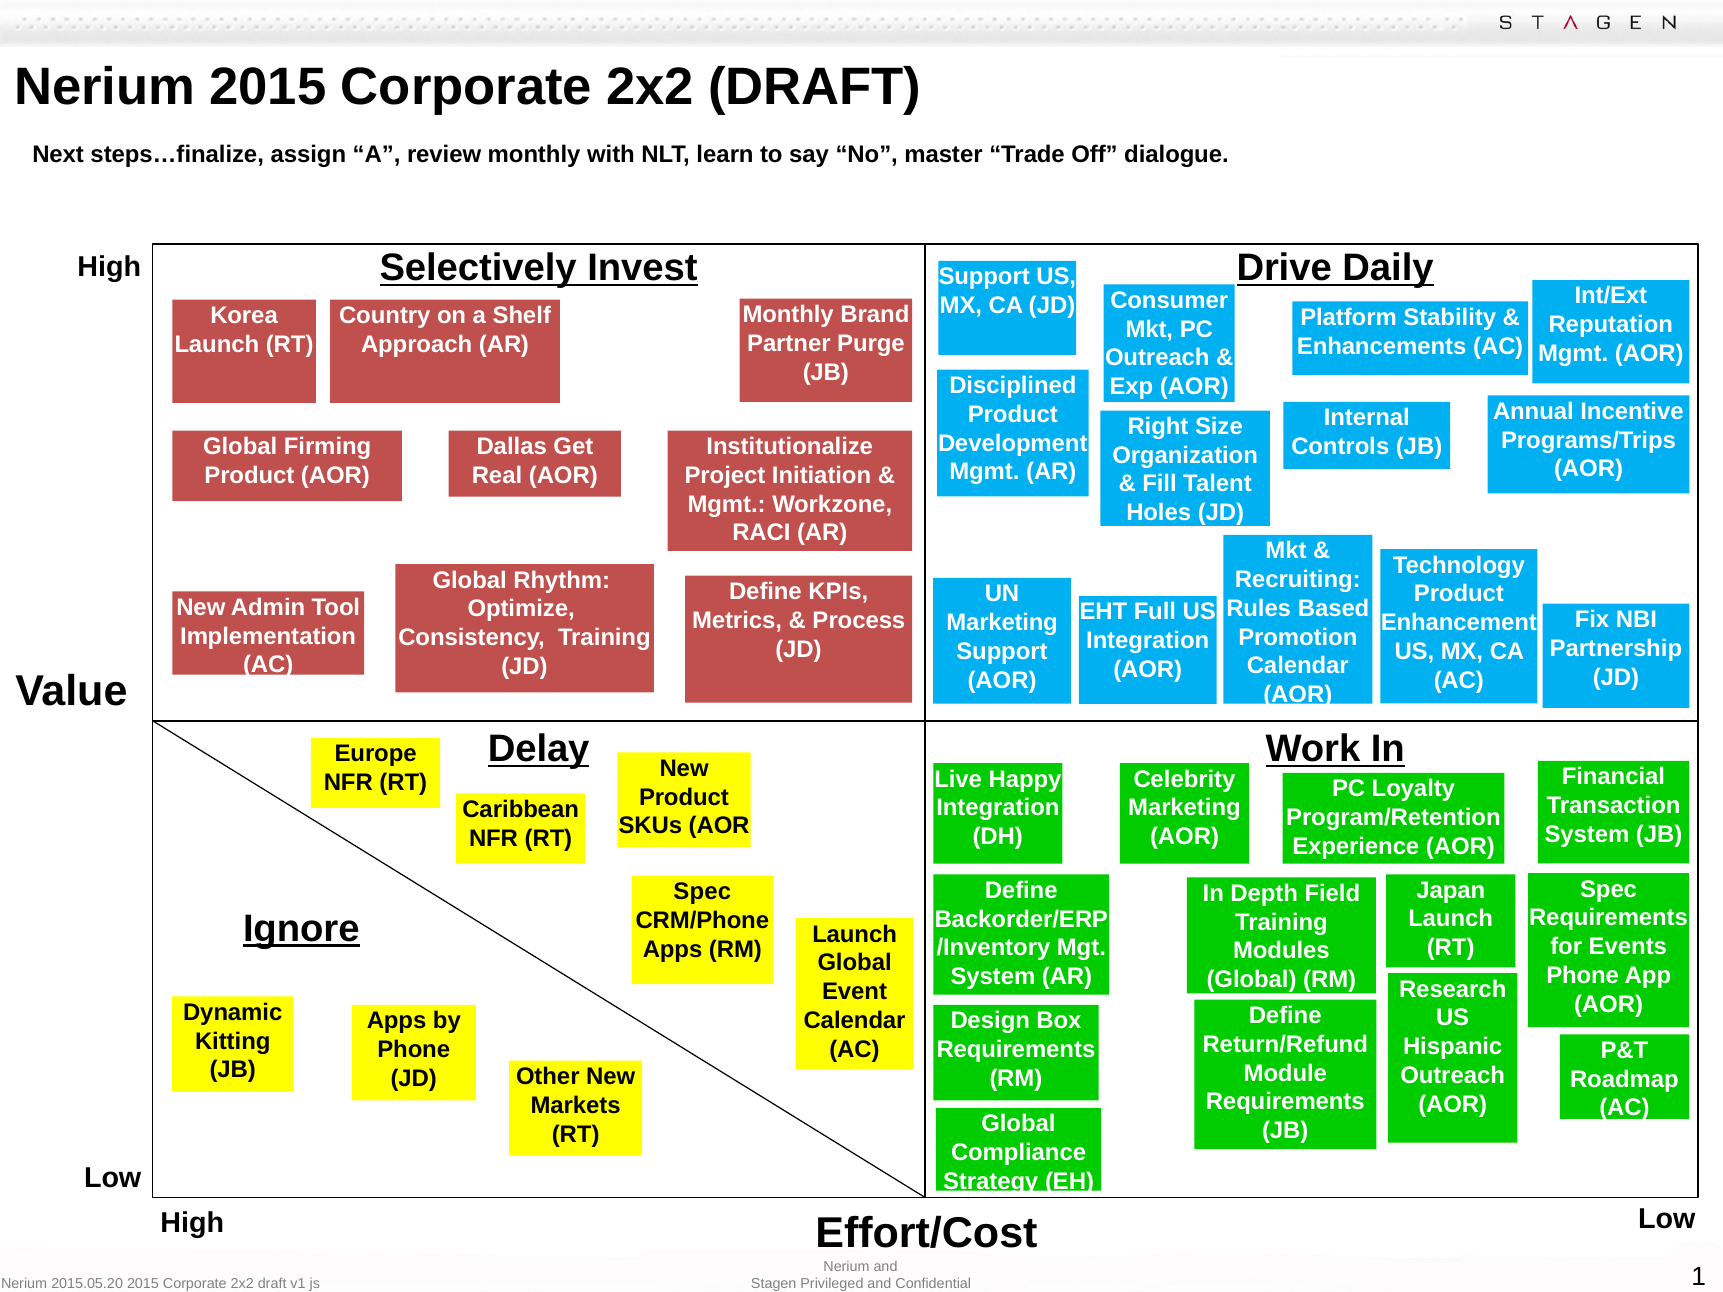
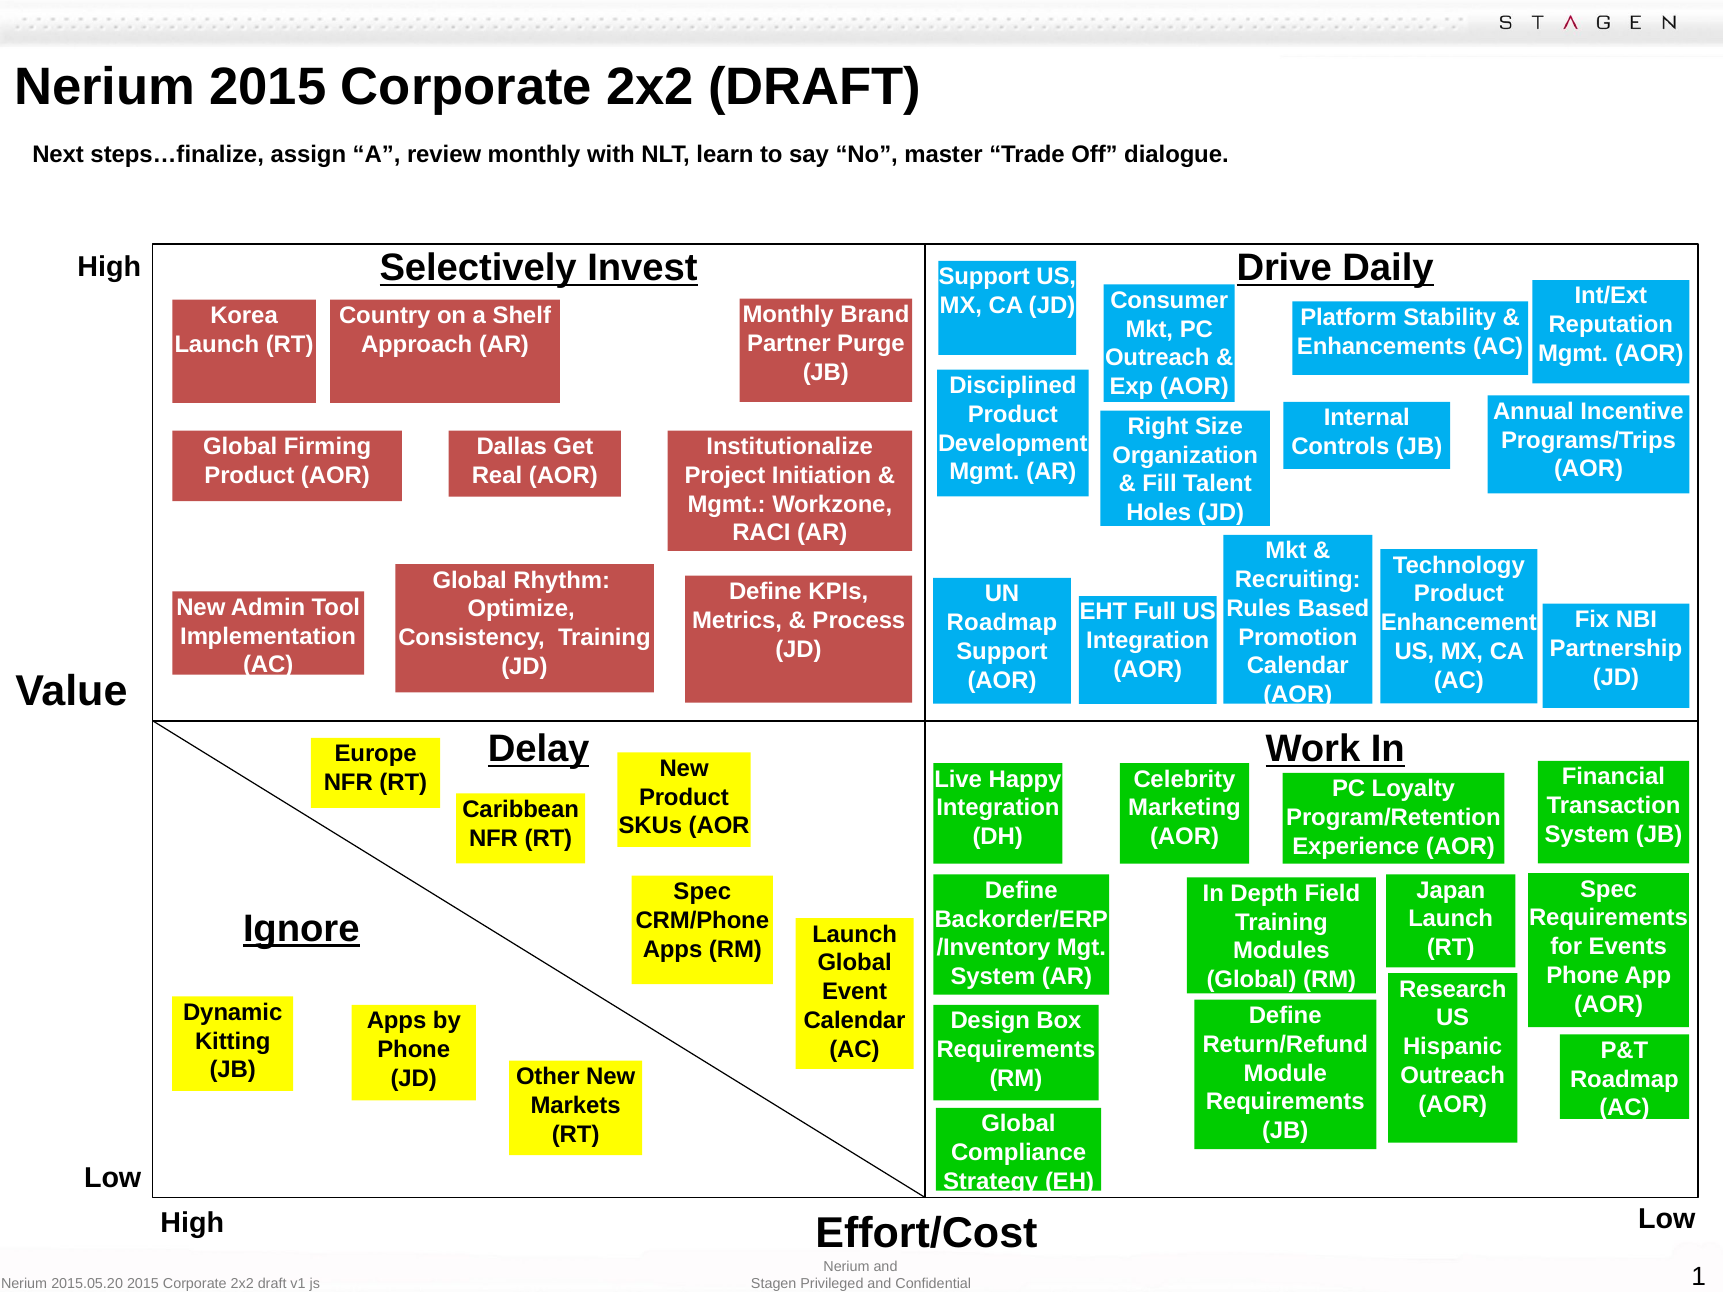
Marketing: Marketing -> Roadmap (1002, 623)
